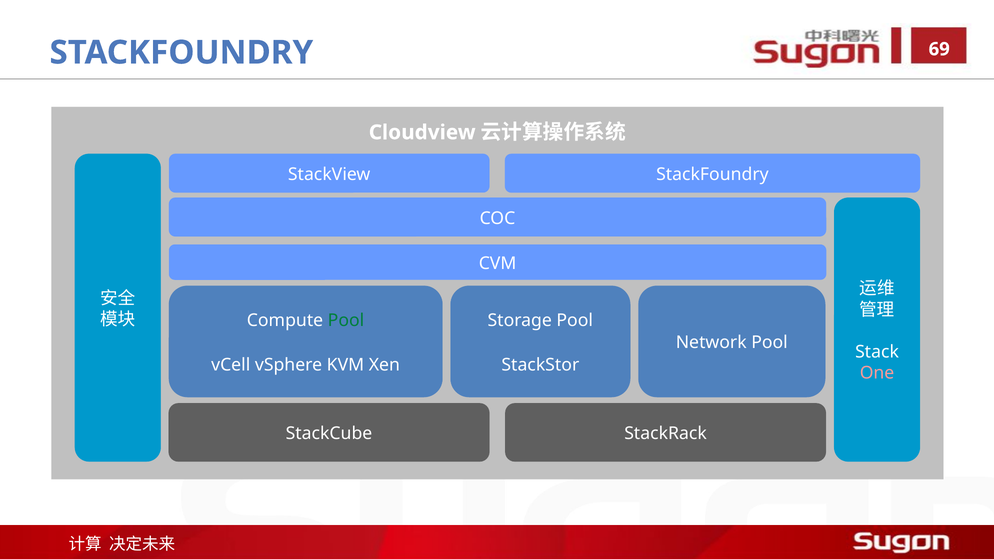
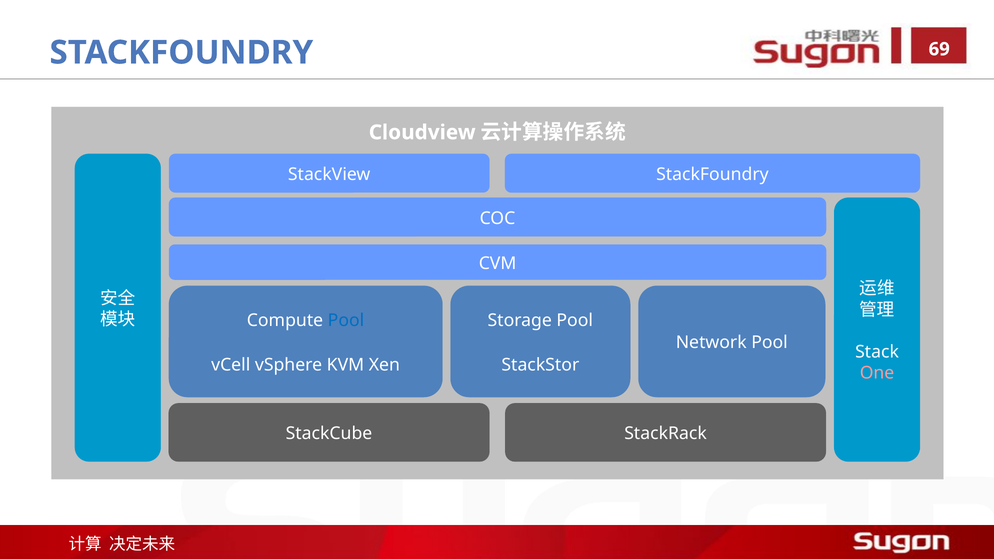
Pool colour: green -> blue (346, 320)
